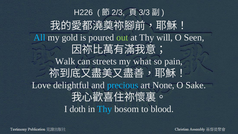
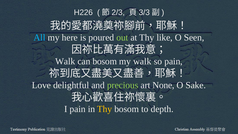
gold: gold -> here (70, 38)
will: will -> like (165, 38)
can streets: streets -> bosom (105, 61)
my what: what -> walk (142, 61)
precious colour: light blue -> light green (123, 85)
I doth: doth -> pain (78, 109)
Thy colour: light blue -> yellow (105, 109)
blood: blood -> depth (162, 109)
